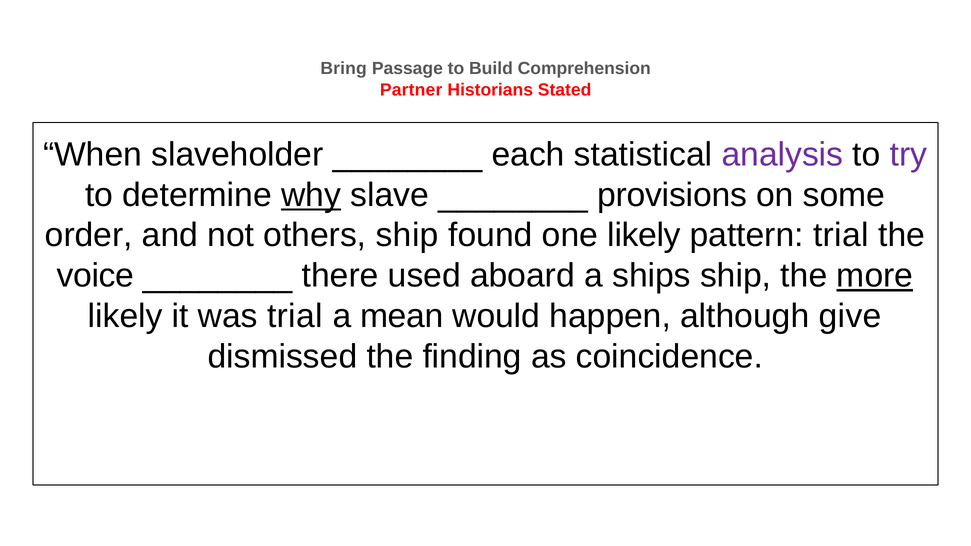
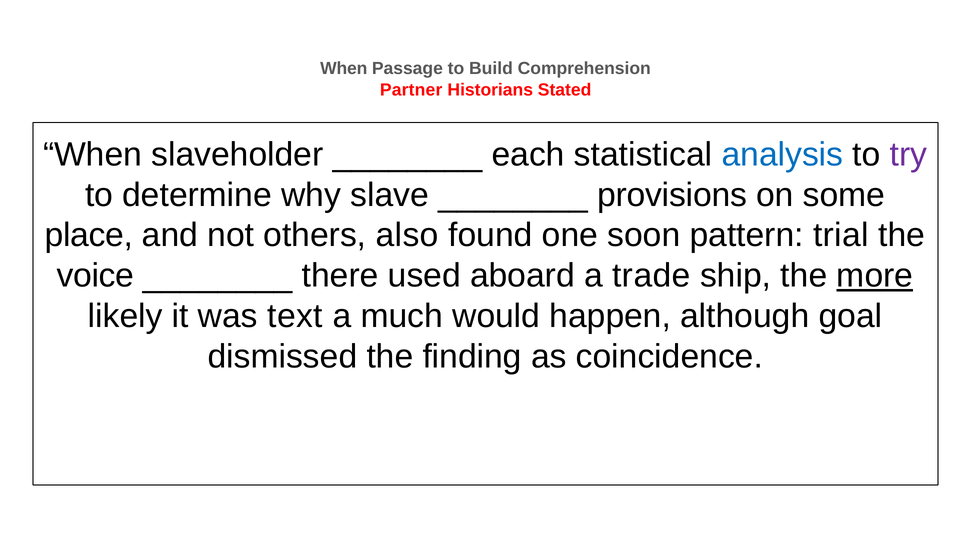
Bring: Bring -> When (344, 69)
analysis colour: purple -> blue (782, 155)
why underline: present -> none (311, 195)
order: order -> place (89, 235)
others ship: ship -> also (407, 235)
one likely: likely -> soon (644, 235)
ships: ships -> trade (651, 276)
was trial: trial -> text (295, 316)
mean: mean -> much (402, 316)
give: give -> goal (850, 316)
